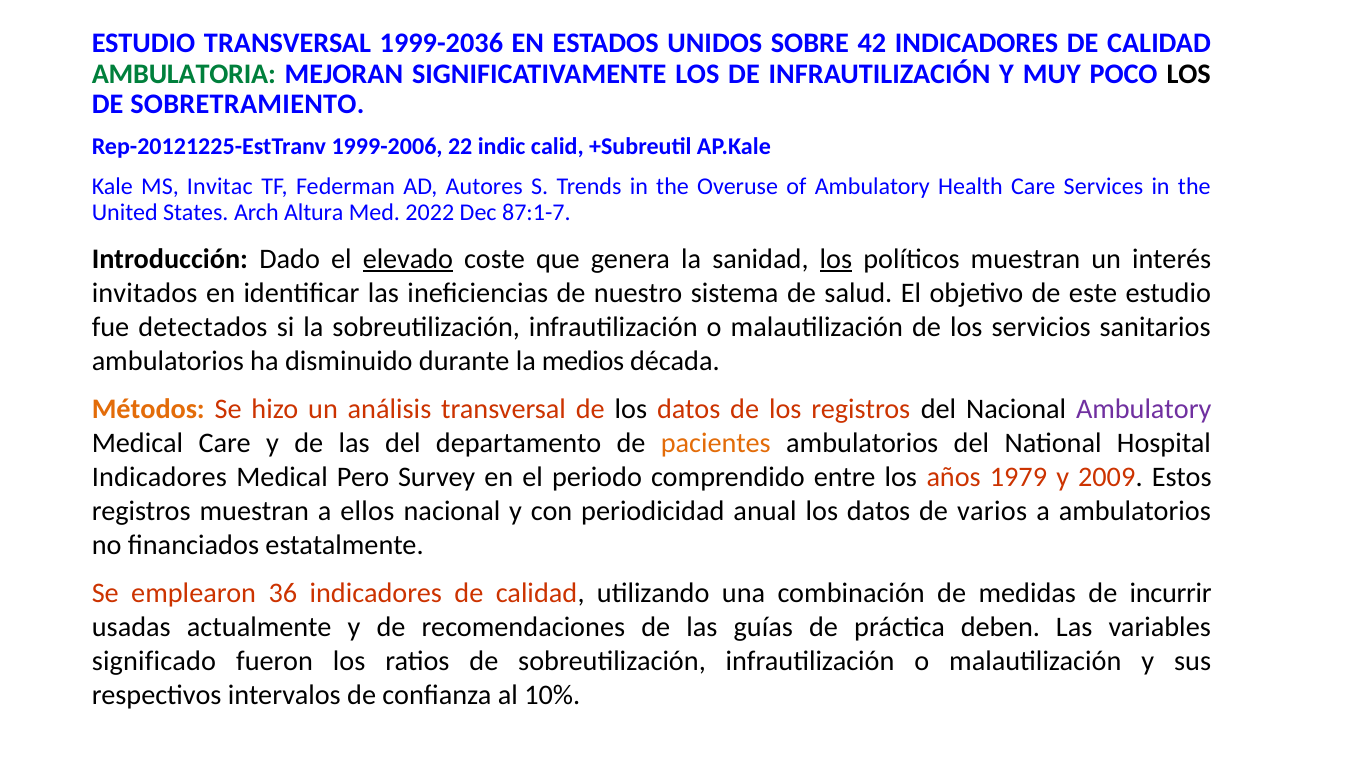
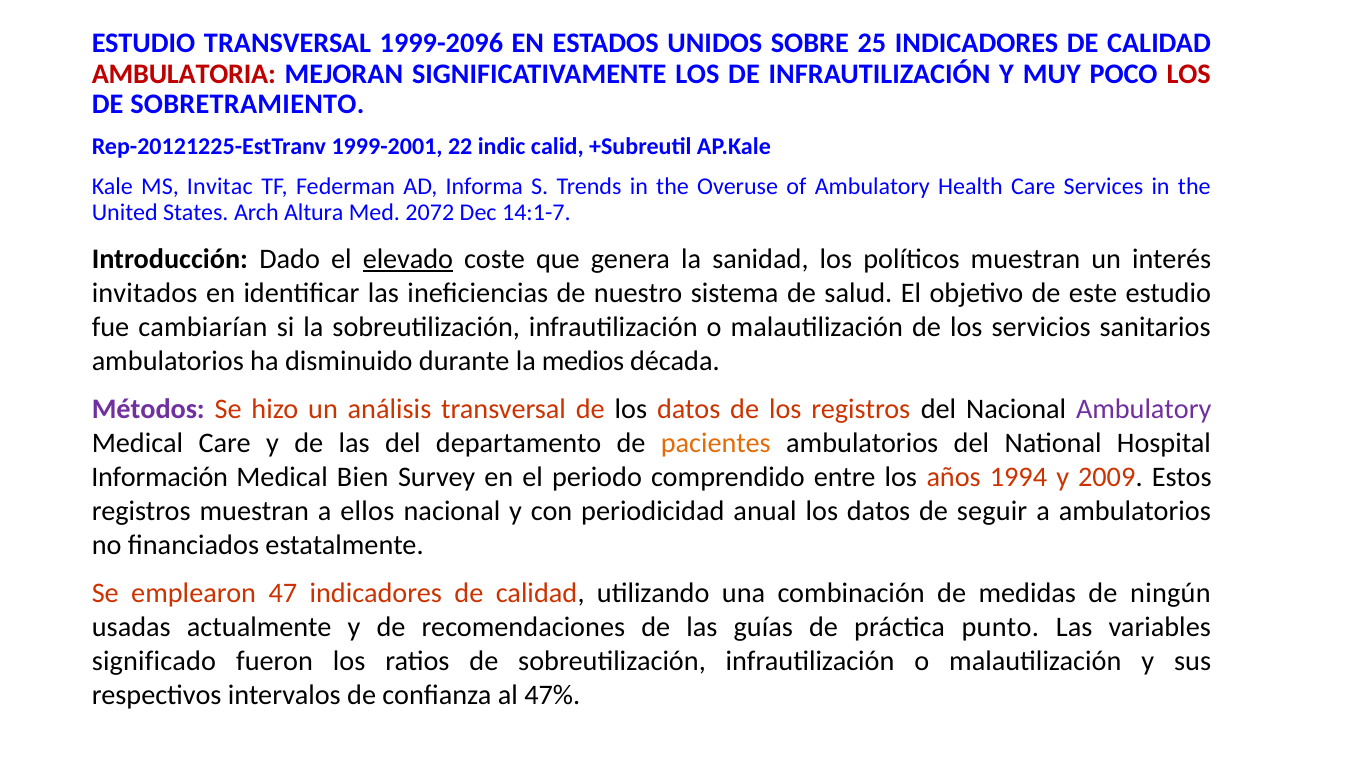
1999-2036: 1999-2036 -> 1999-2096 (441, 43)
42: 42 -> 25 (872, 43)
AMBULATORIA colour: green -> red (184, 74)
LOS colour: black -> red (1189, 74)
1999-2006: 1999-2006 -> 1999-2001 (387, 147)
Autores: Autores -> Informa (484, 187)
2022: 2022 -> 2072 (430, 213)
87:1-7: 87:1-7 -> 14:1-7 (536, 213)
los underline: present -> none (836, 259)
detectados: detectados -> cambiarían (203, 327)
Métodos colour: orange -> purple (148, 409)
Indicadores: Indicadores -> Información (160, 477)
Pero: Pero -> Bien (363, 477)
1979: 1979 -> 1994 (1018, 477)
varios: varios -> seguir (992, 511)
36: 36 -> 47 (283, 593)
incurrir: incurrir -> ningún (1170, 593)
deben: deben -> punto (1000, 627)
10%: 10% -> 47% (552, 695)
